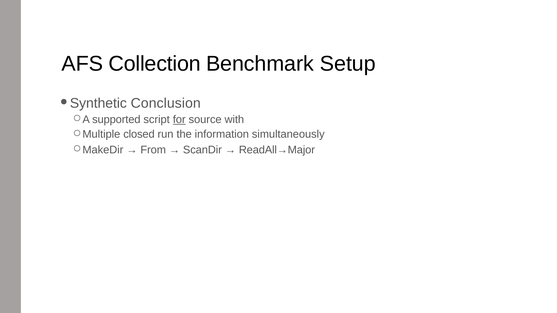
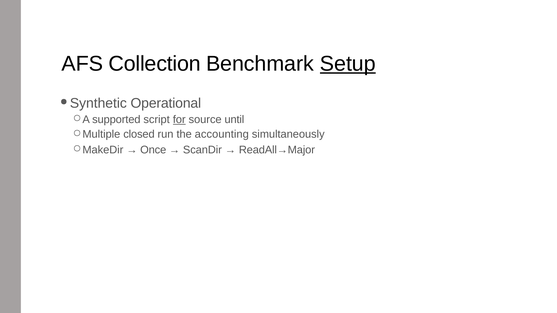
Setup underline: none -> present (348, 64)
Conclusion: Conclusion -> Operational (166, 103)
with: with -> until (234, 120)
information: information -> accounting (222, 134)
From: From -> Once (153, 150)
